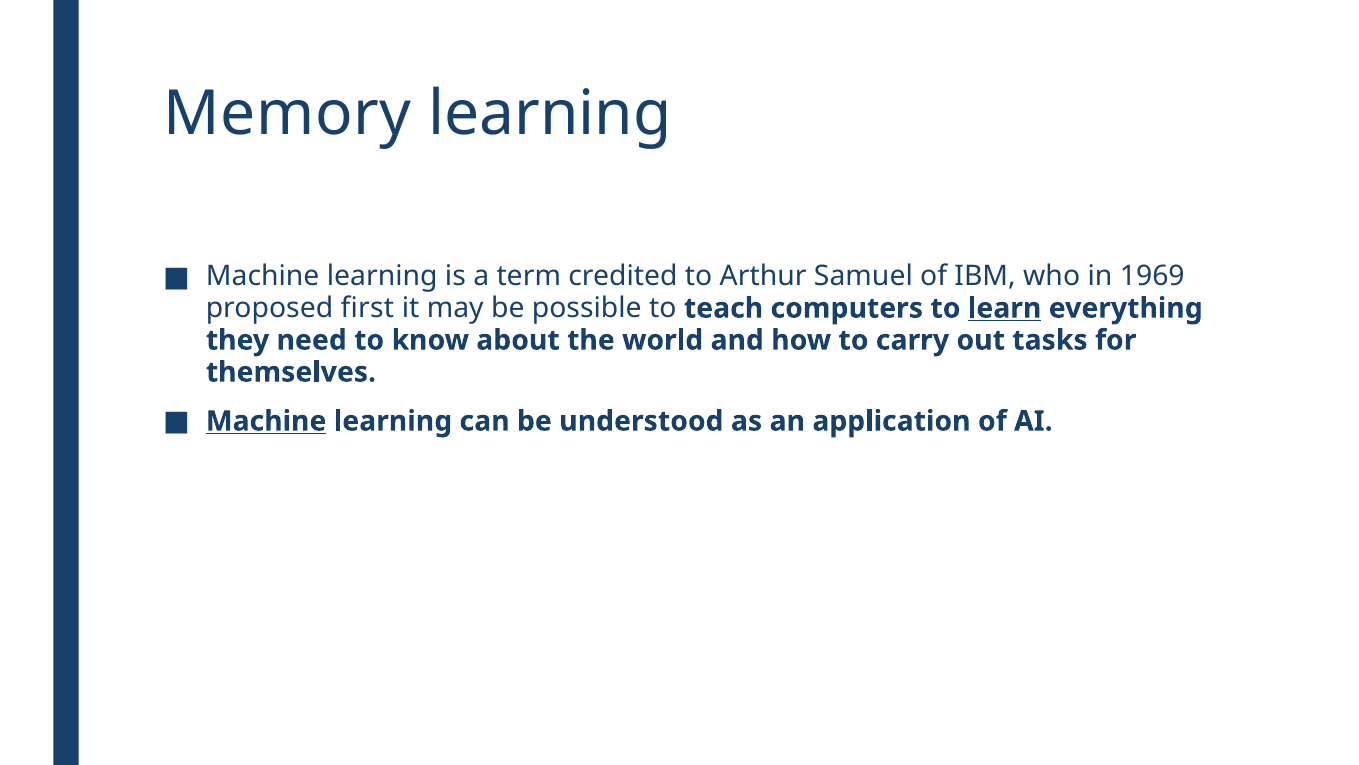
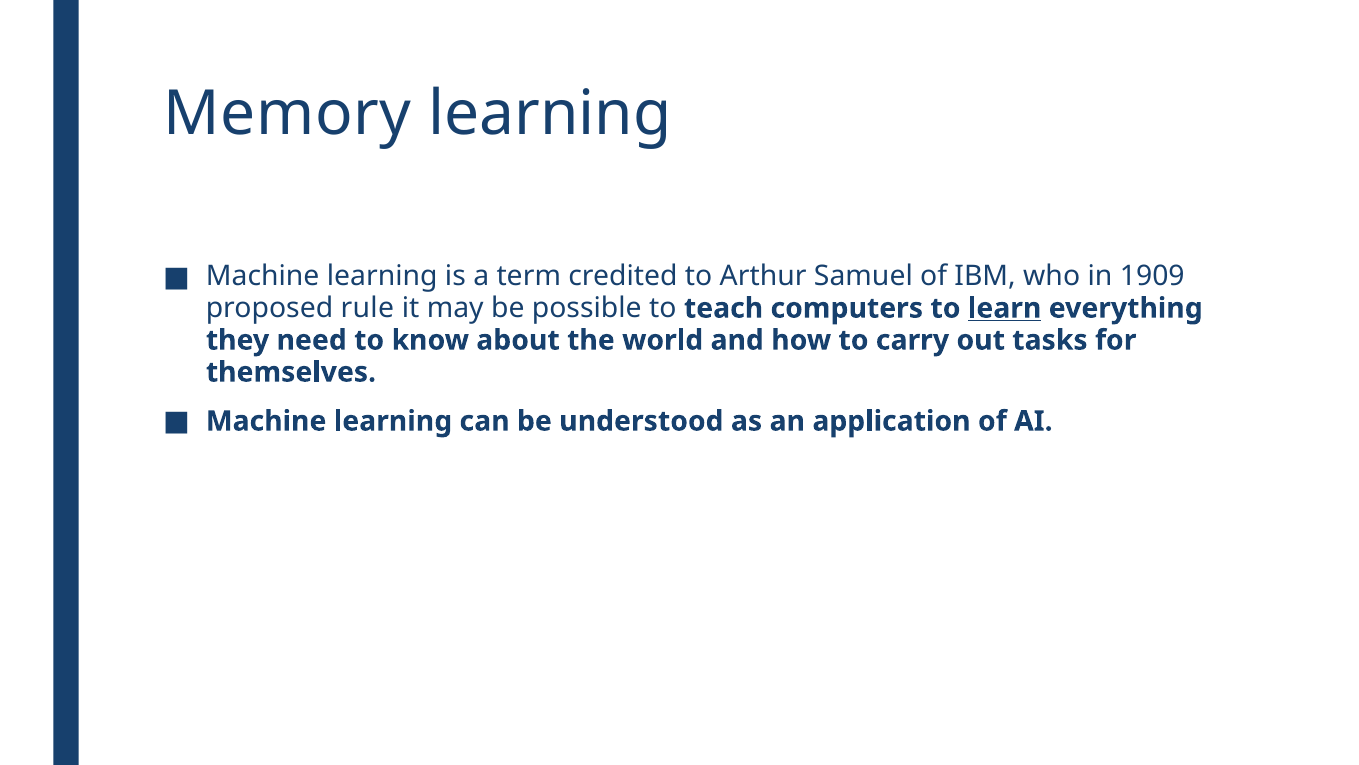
1969: 1969 -> 1909 (1152, 276)
first: first -> rule (367, 308)
Machine underline: present -> none (266, 421)
